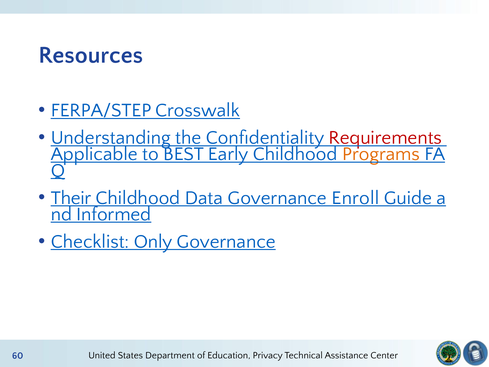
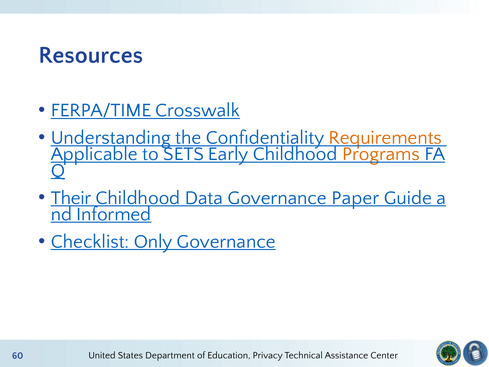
FERPA/STEP: FERPA/STEP -> FERPA/TIME (101, 110)
Requirements colour: red -> orange (385, 137)
BEST: BEST -> SETS (184, 154)
Enroll: Enroll -> Paper (355, 198)
